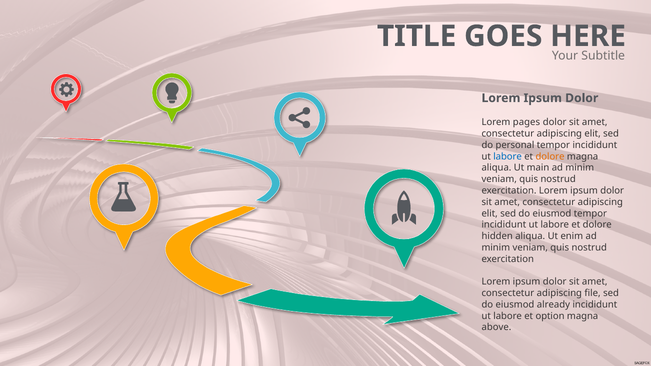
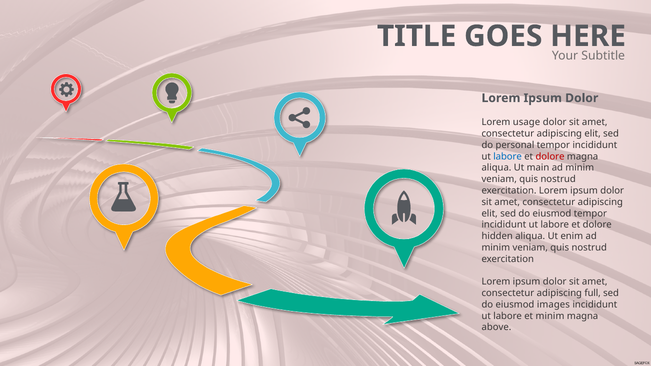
pages: pages -> usage (526, 122)
dolore colour: orange -> red (550, 157)
file: file -> full (593, 293)
already: already -> images (553, 305)
et option: option -> minim (550, 316)
